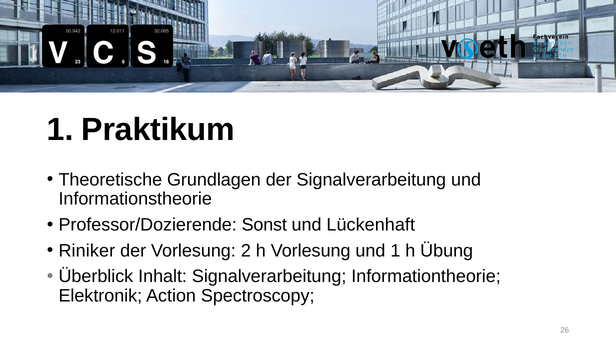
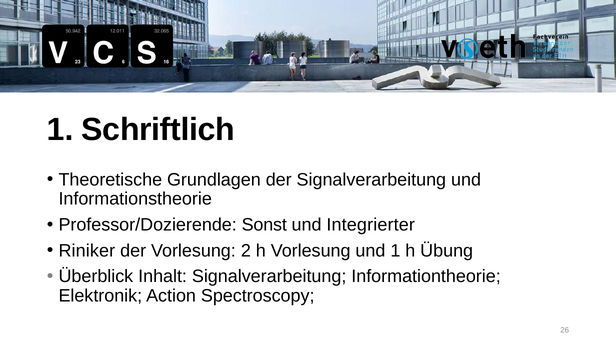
Praktikum: Praktikum -> Schriftlich (158, 130)
Lückenhaft: Lückenhaft -> Integrierter (371, 225)
